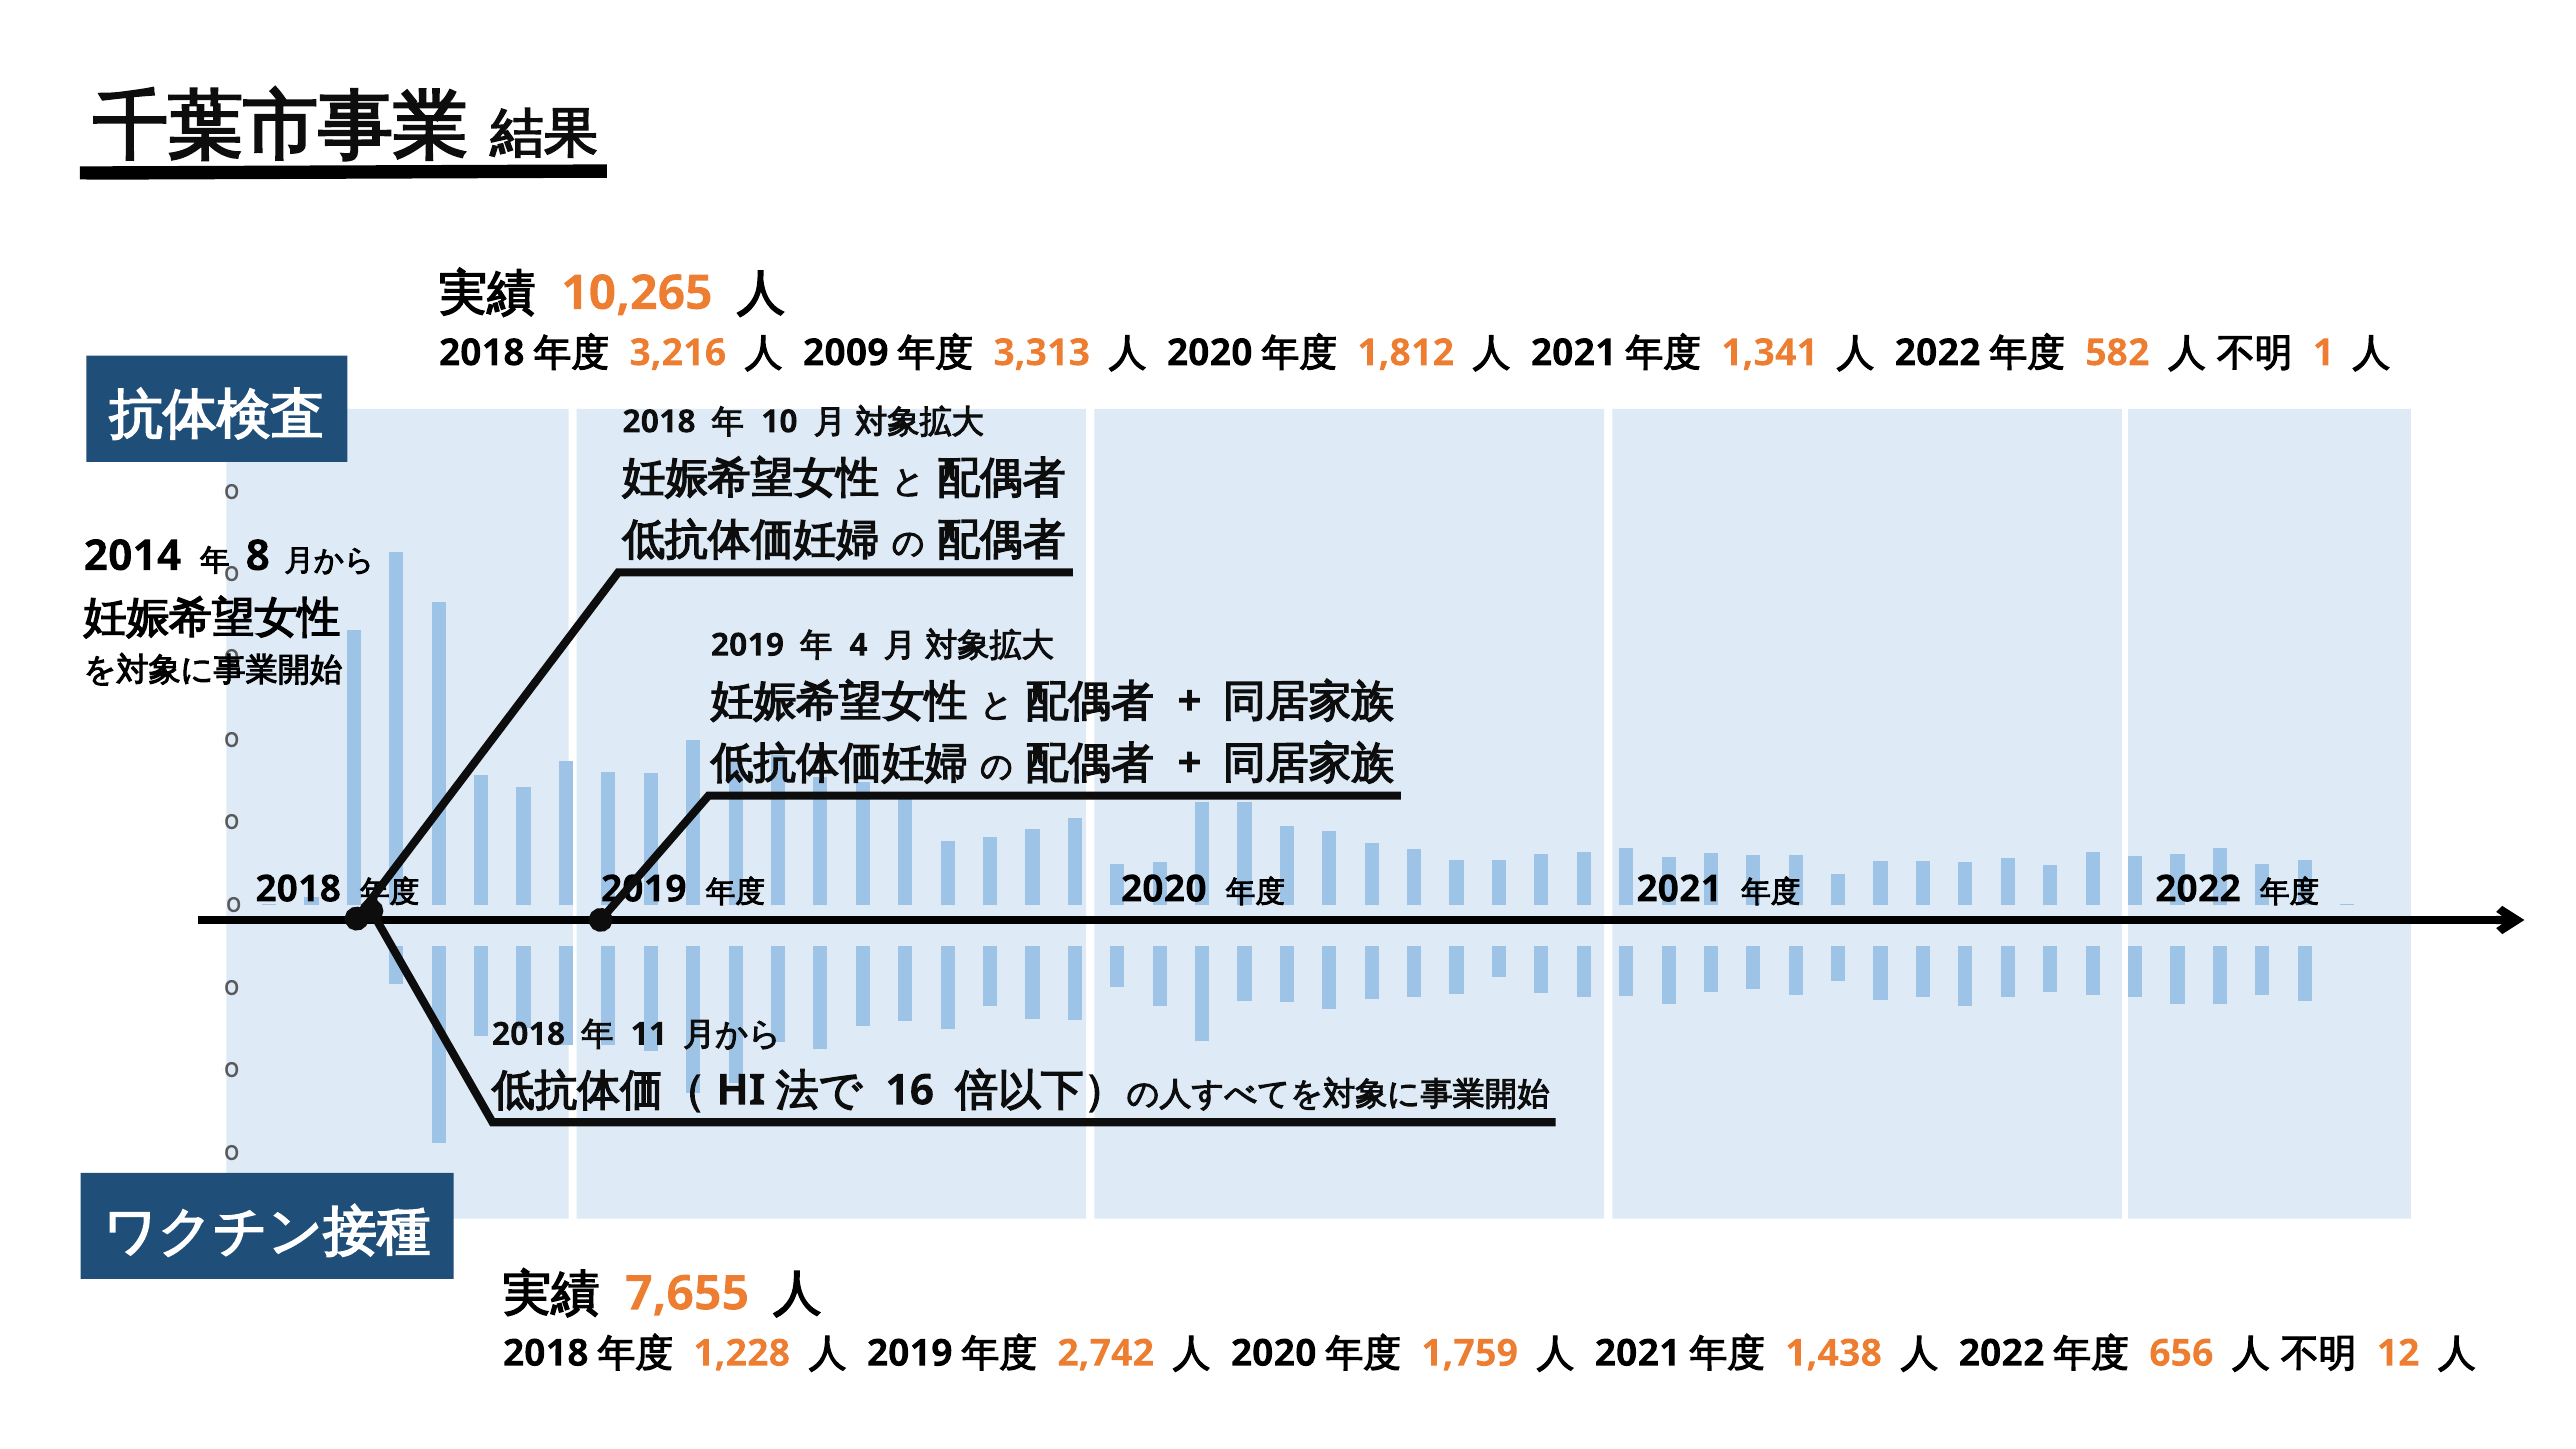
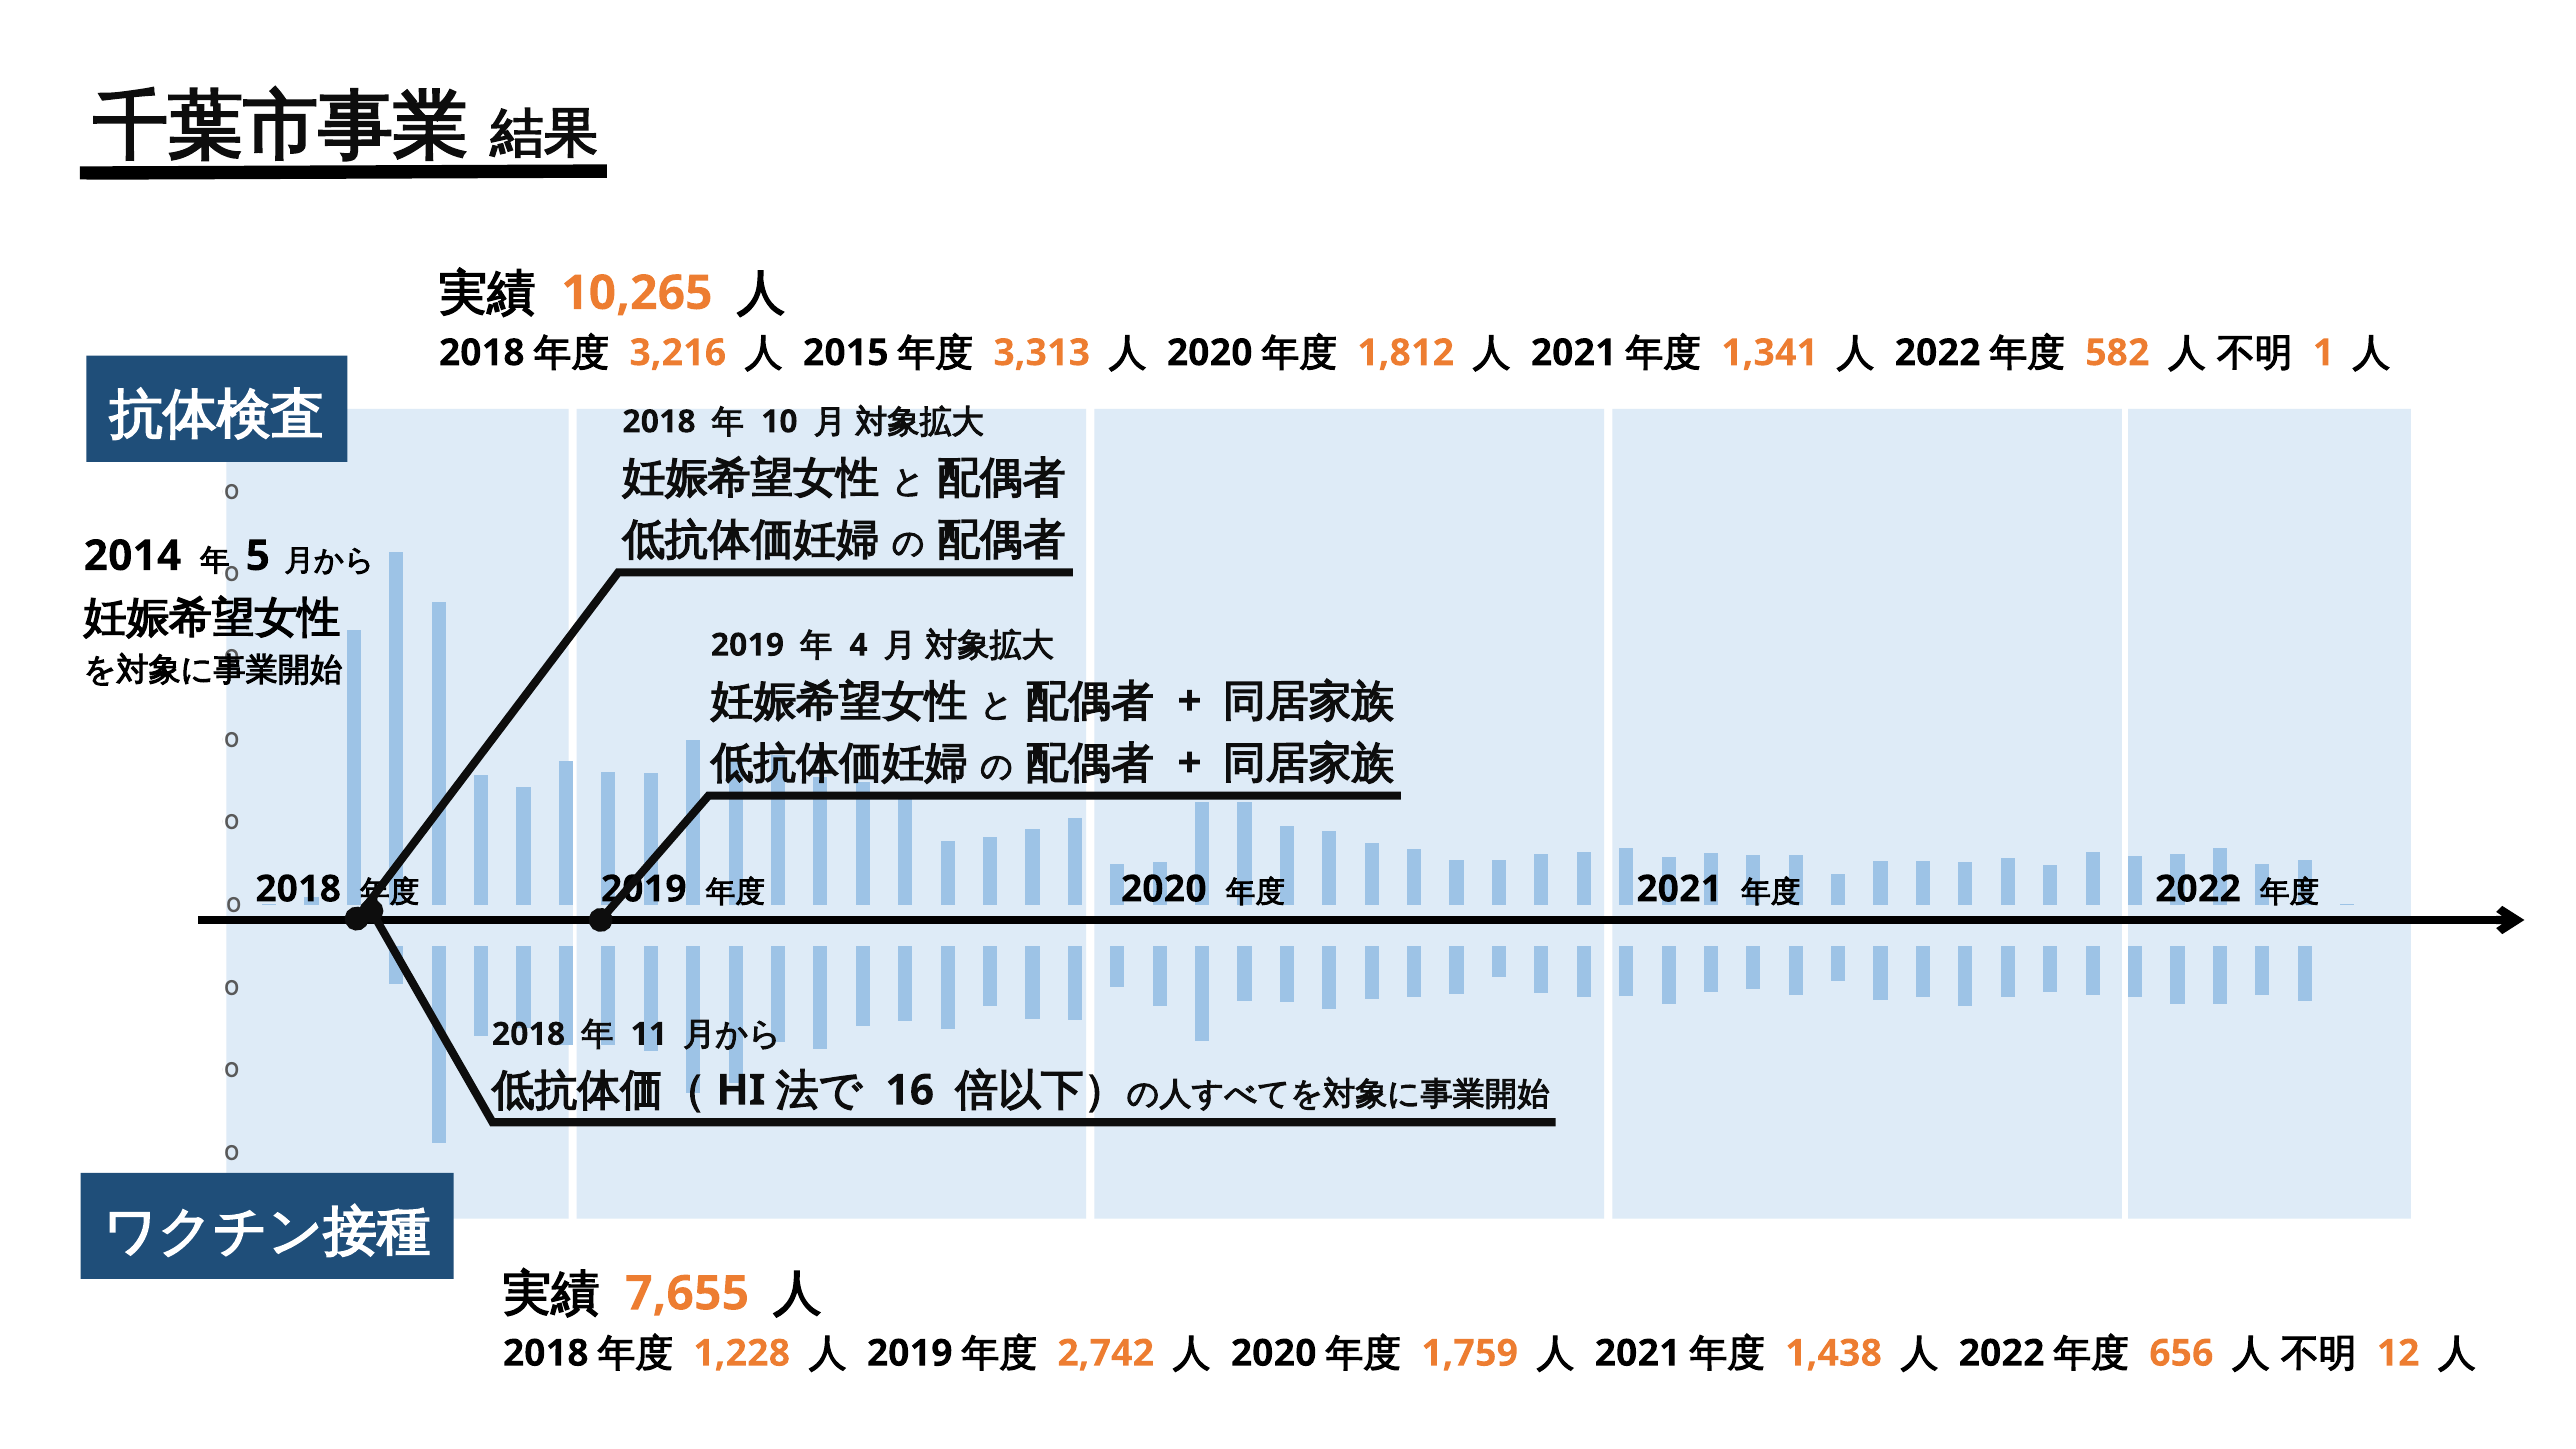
2009: 2009 -> 2015 (846, 353)
8: 8 -> 5 (258, 556)
